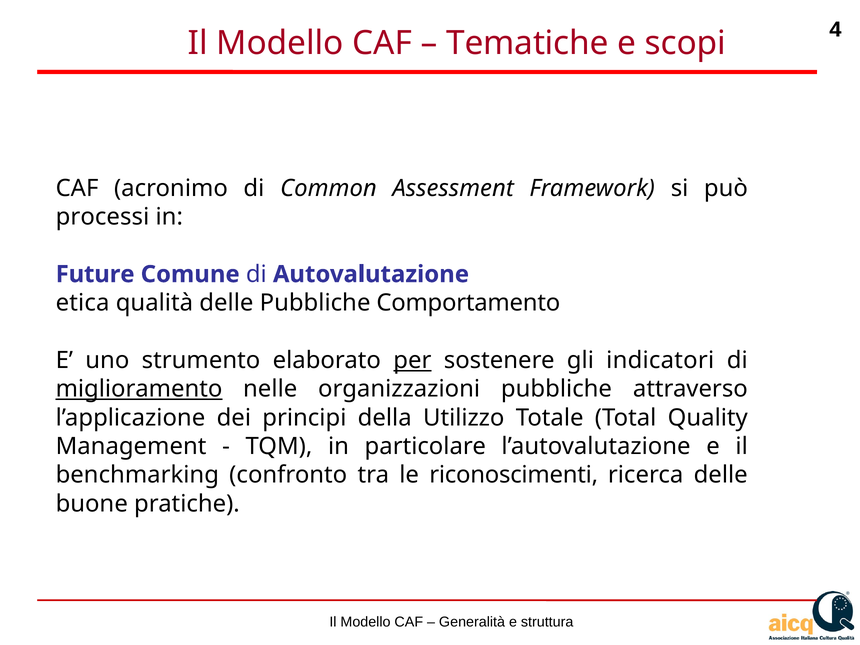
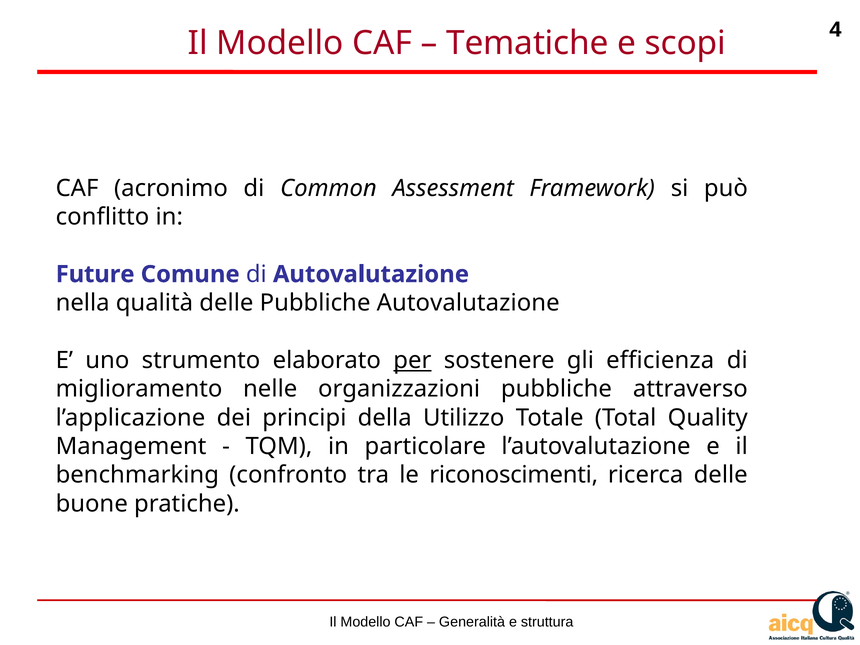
processi: processi -> conflitto (102, 217)
etica: etica -> nella (83, 303)
Pubbliche Comportamento: Comportamento -> Autovalutazione (468, 303)
indicatori: indicatori -> efficienza (660, 360)
miglioramento underline: present -> none (139, 389)
